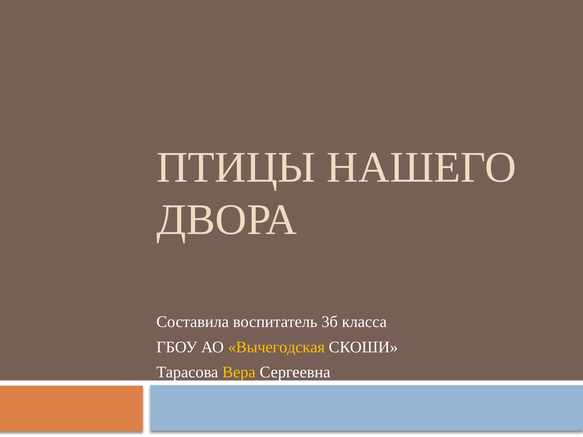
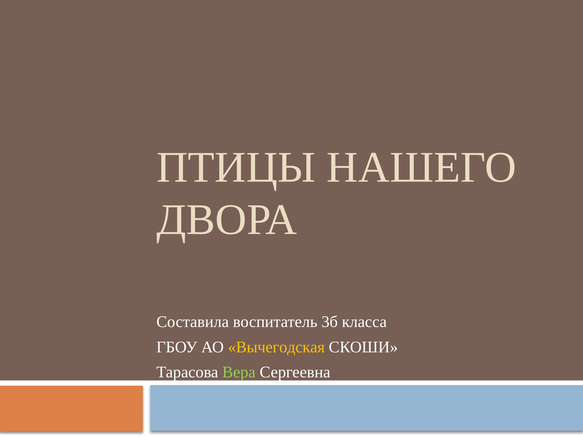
Вера colour: yellow -> light green (239, 372)
